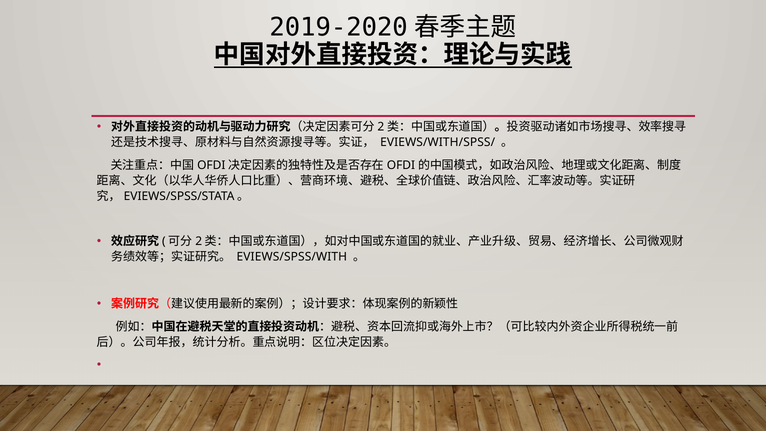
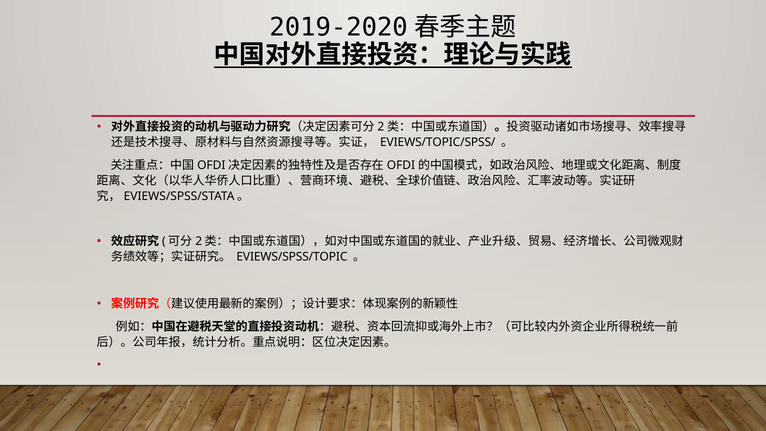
EVIEWS/WITH/SPSS/: EVIEWS/WITH/SPSS/ -> EVIEWS/TOPIC/SPSS/ (438, 142)
EVIEWS/SPSS/WITH: EVIEWS/SPSS/WITH -> EVIEWS/SPSS/TOPIC (292, 257)
